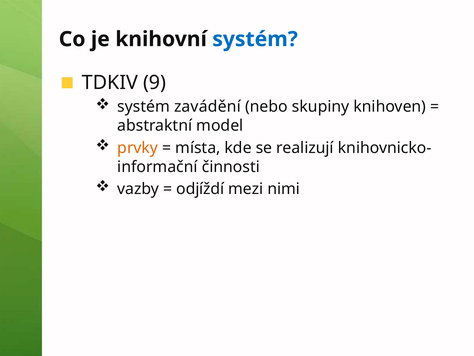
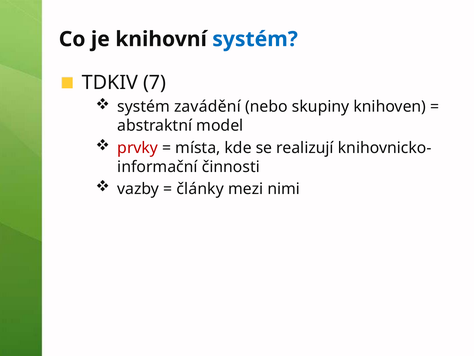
9: 9 -> 7 (155, 82)
prvky colour: orange -> red (138, 148)
odjíždí: odjíždí -> články (200, 189)
